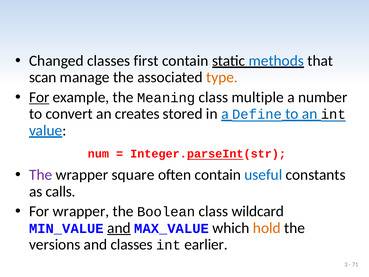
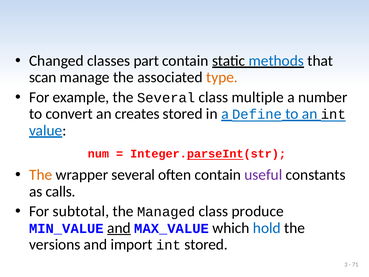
first: first -> part (146, 61)
For underline: present -> none (39, 97)
the Meaning: Meaning -> Several (166, 98)
The colour: purple -> orange (41, 175)
wrapper square: square -> several (133, 175)
useful colour: blue -> purple (263, 175)
For wrapper: wrapper -> subtotal (81, 211)
Boolean: Boolean -> Managed (166, 212)
wildcard: wildcard -> produce (258, 211)
hold colour: orange -> blue (267, 228)
and classes: classes -> import (132, 244)
int earlier: earlier -> stored (206, 244)
